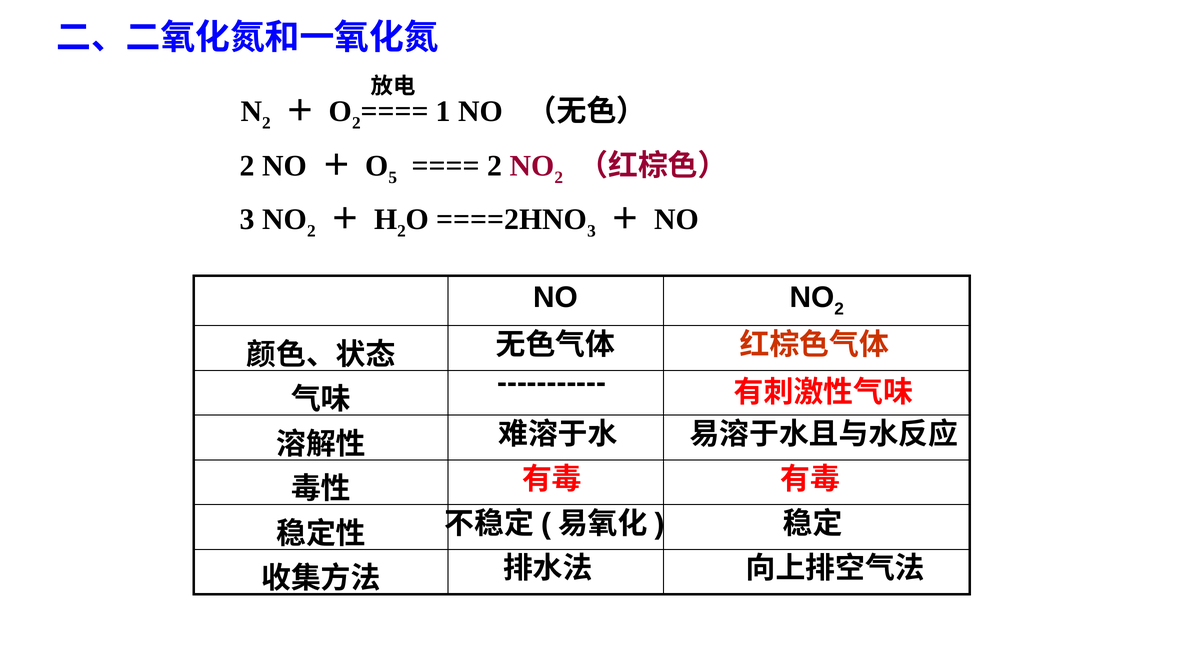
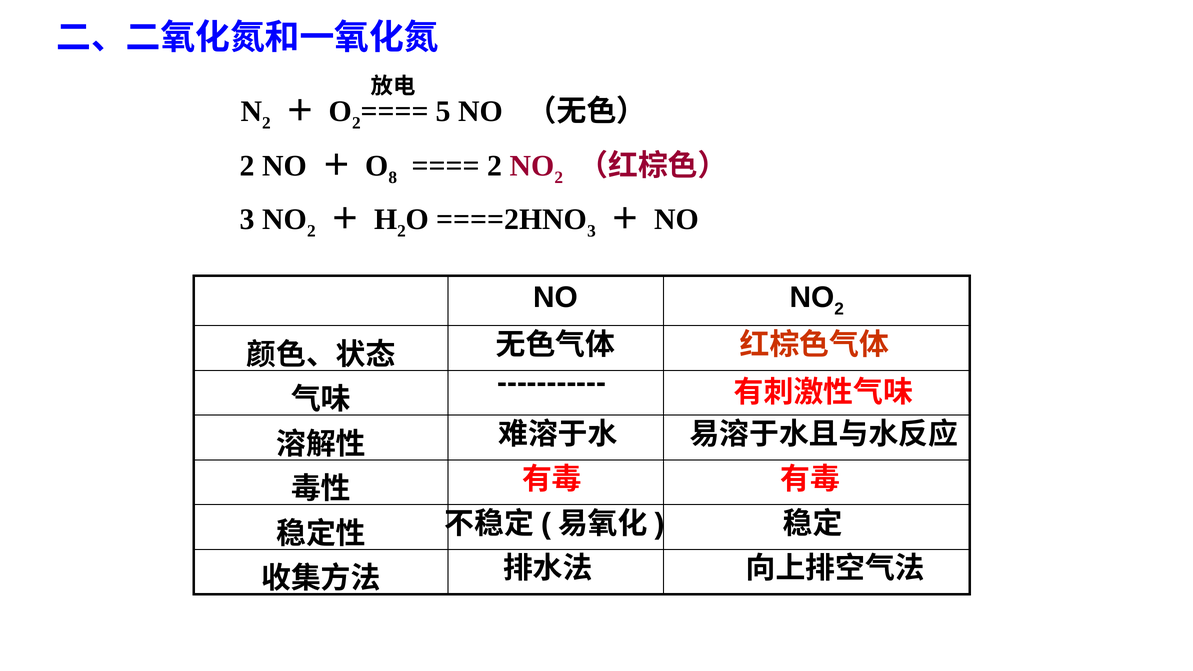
1: 1 -> 5 (443, 112)
5: 5 -> 8 (393, 177)
